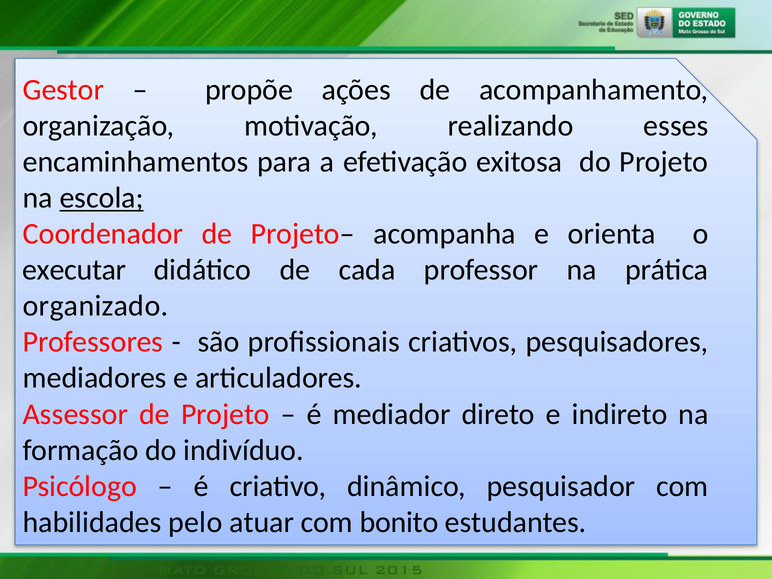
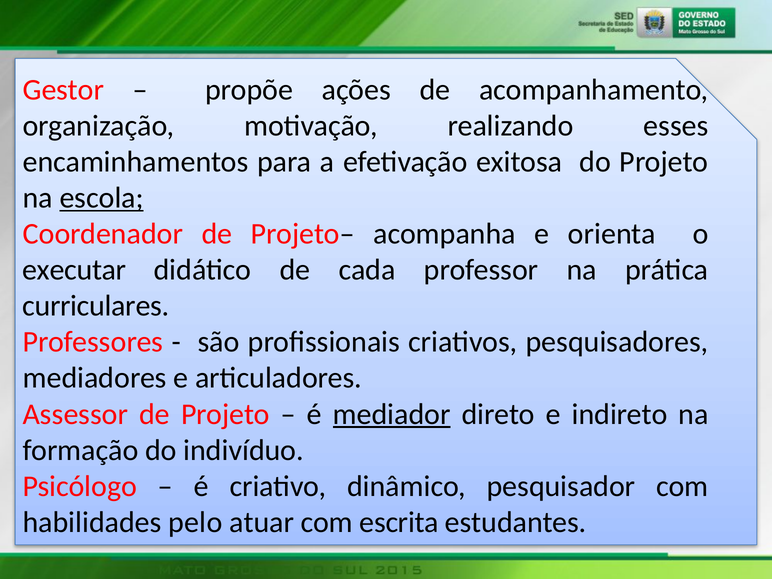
organizado: organizado -> curriculares (96, 306)
mediador underline: none -> present (392, 414)
bonito: bonito -> escrita (399, 522)
